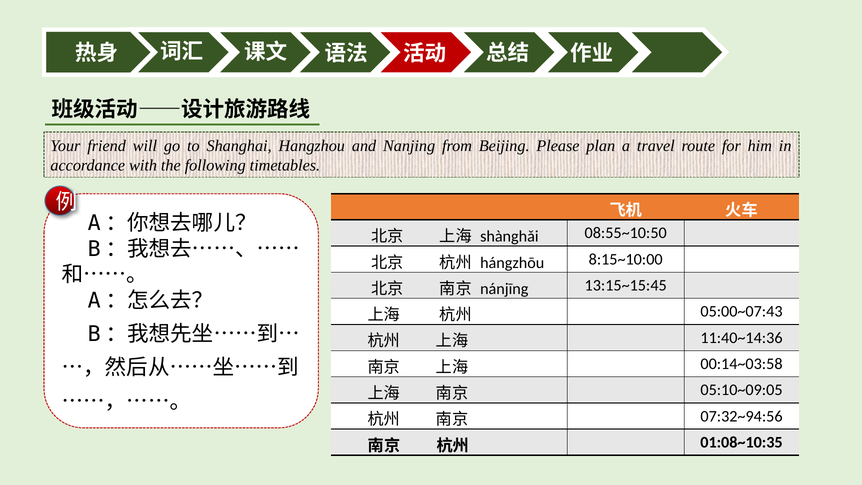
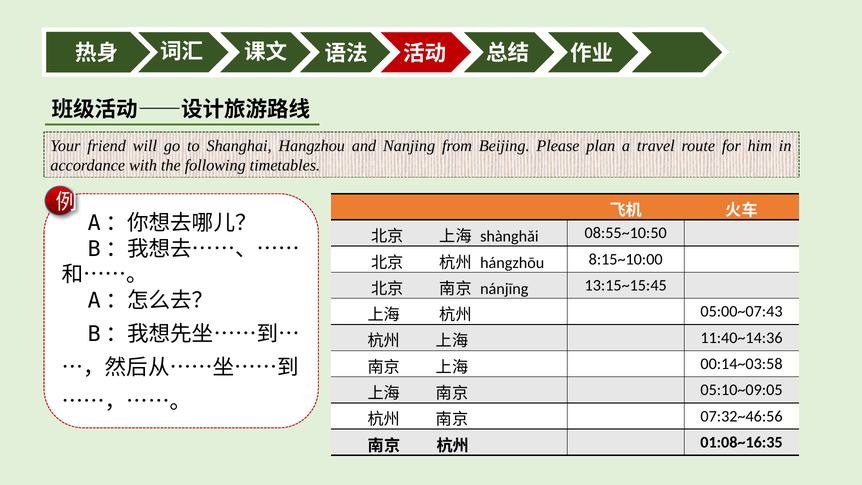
07:32~94:56: 07:32~94:56 -> 07:32~46:56 (742, 416)
01:08~10:35: 01:08~10:35 -> 01:08~16:35 (741, 442)
